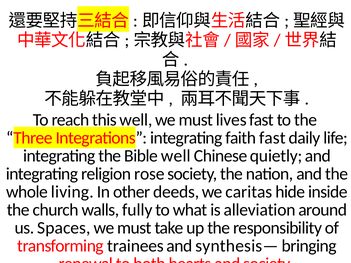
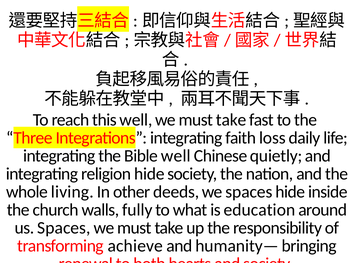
lives: lives -> take (231, 120)
faith fast: fast -> loss (272, 138)
religion rose: rose -> hide (149, 174)
we caritas: caritas -> spaces (249, 192)
alleviation: alleviation -> education (259, 210)
trainees: trainees -> achieve (135, 246)
synthesis—: synthesis— -> humanity— (237, 246)
